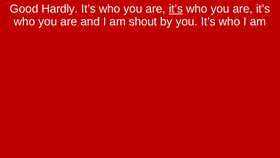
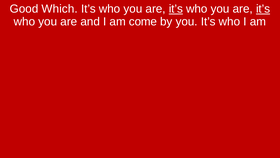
Hardly: Hardly -> Which (60, 9)
it’s underline: none -> present (263, 9)
shout: shout -> come (143, 21)
